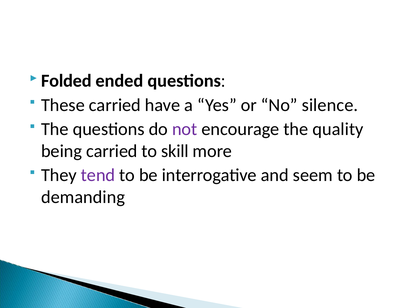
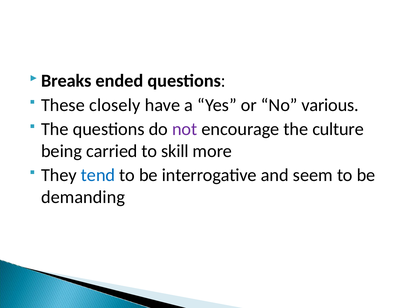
Folded: Folded -> Breaks (66, 81)
These carried: carried -> closely (115, 105)
silence: silence -> various (330, 105)
quality: quality -> culture (338, 129)
tend colour: purple -> blue (98, 175)
